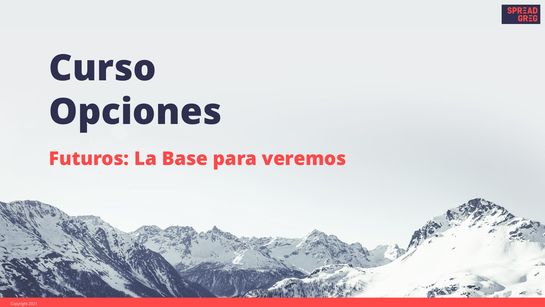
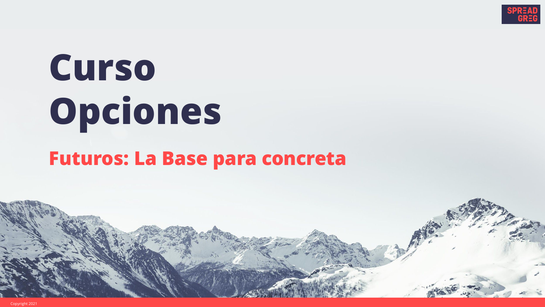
veremos: veremos -> concreta (304, 159)
